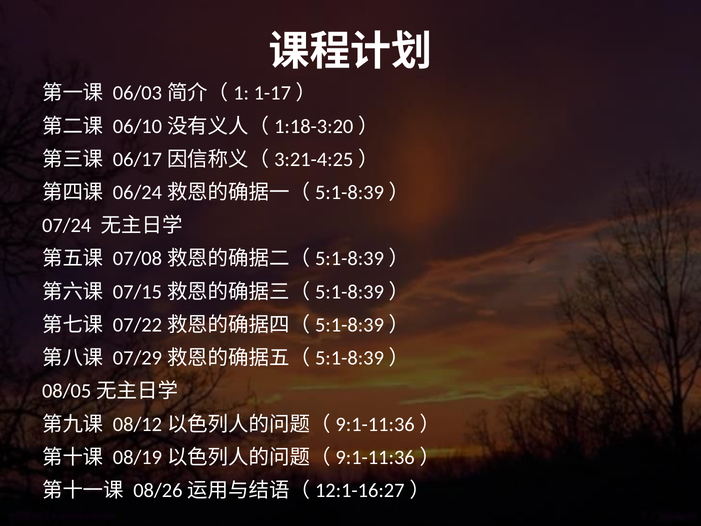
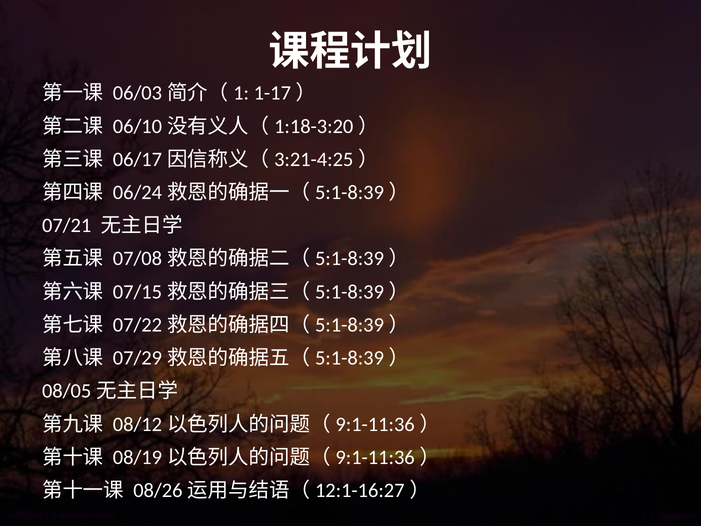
07/24: 07/24 -> 07/21 (67, 226)
